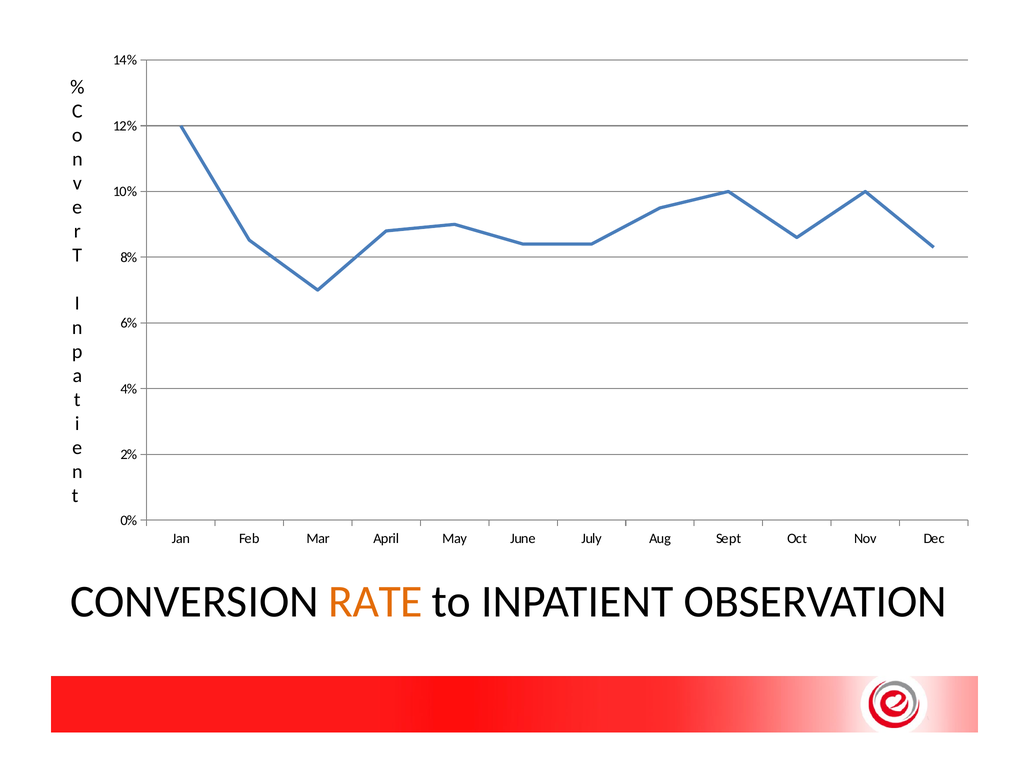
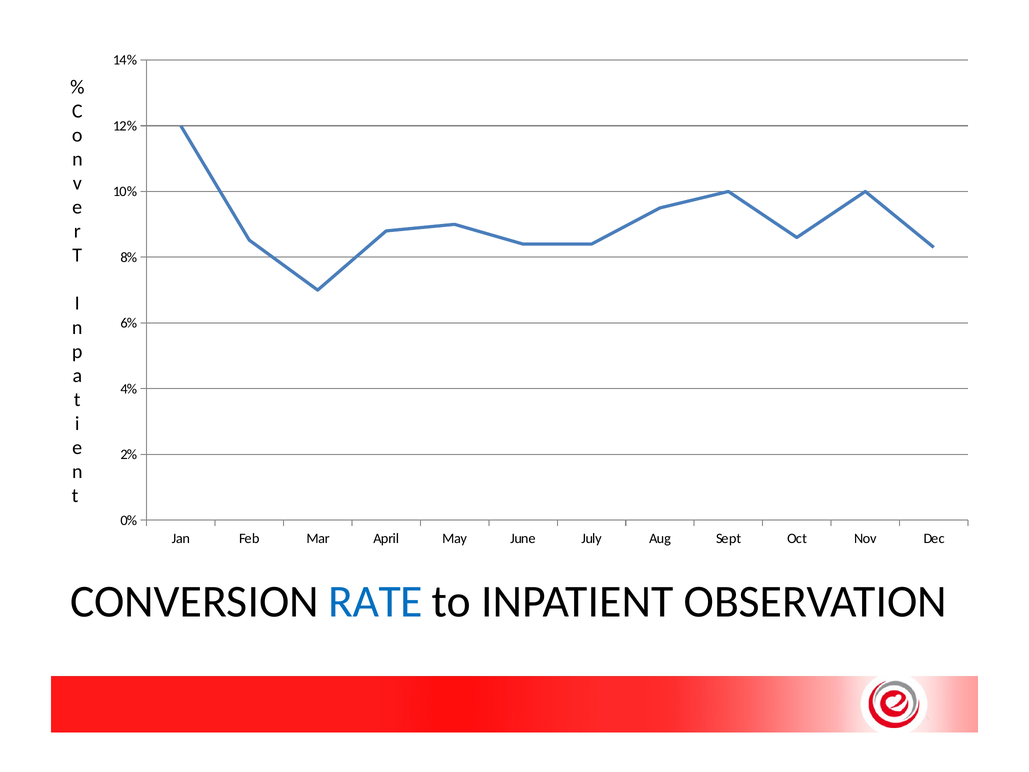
RATE colour: orange -> blue (376, 602)
